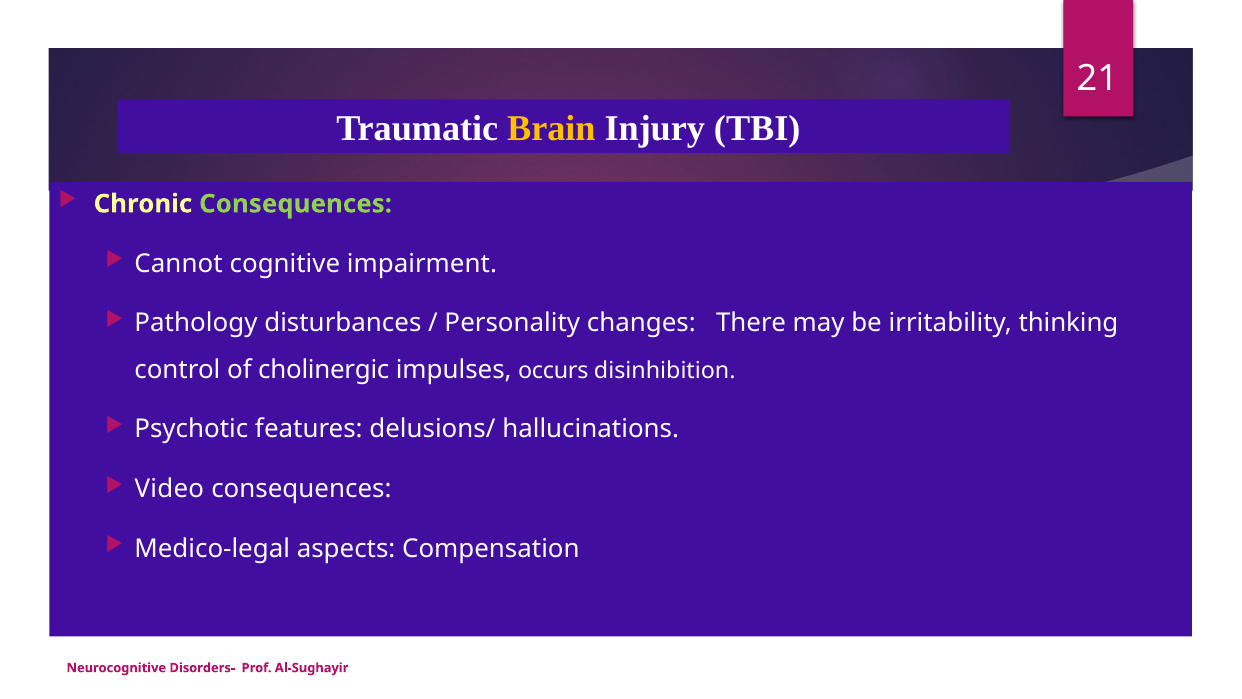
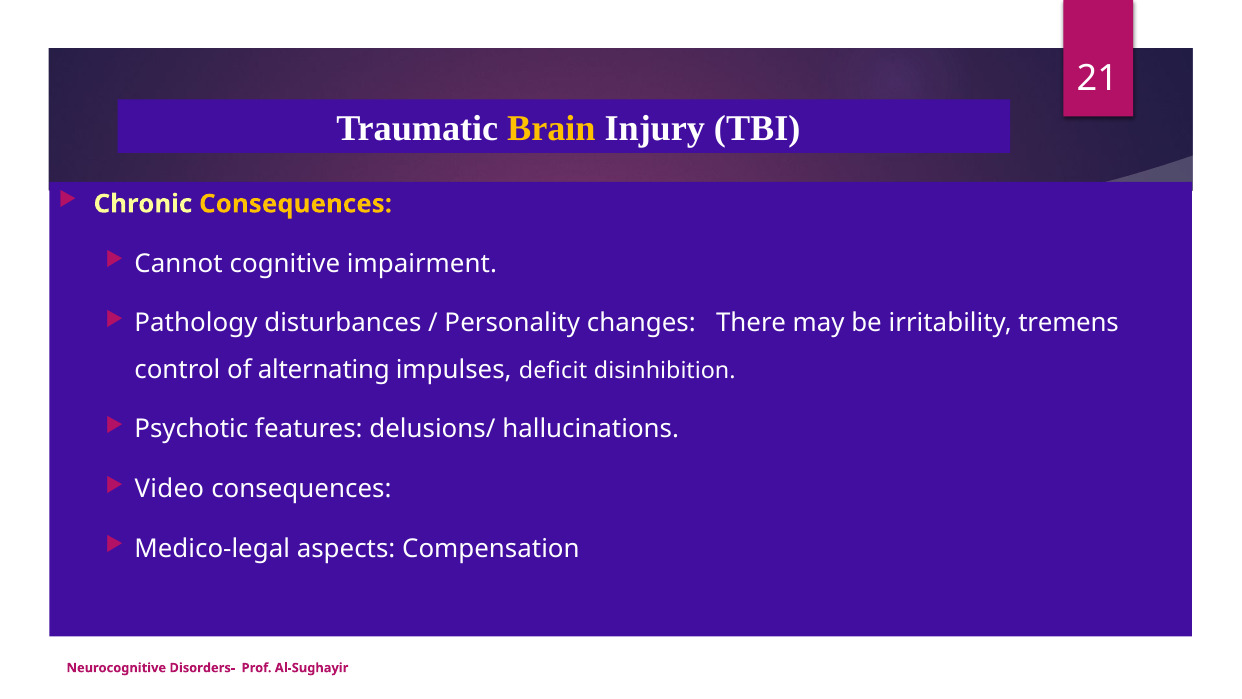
Consequences colour: light green -> yellow (296, 204)
thinking: thinking -> tremens (1069, 323)
cholinergic: cholinergic -> alternating (324, 370)
occurs: occurs -> deficit (553, 370)
